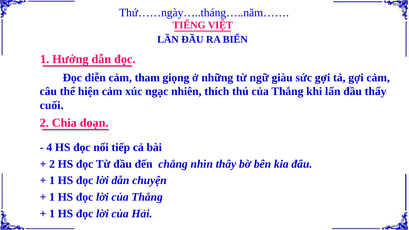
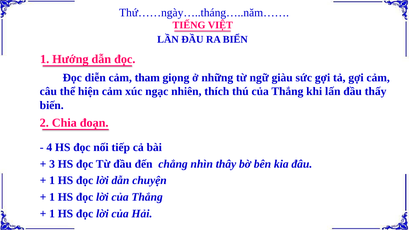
cuối: cuối -> biến (52, 105)
2: 2 -> 3 (52, 164)
